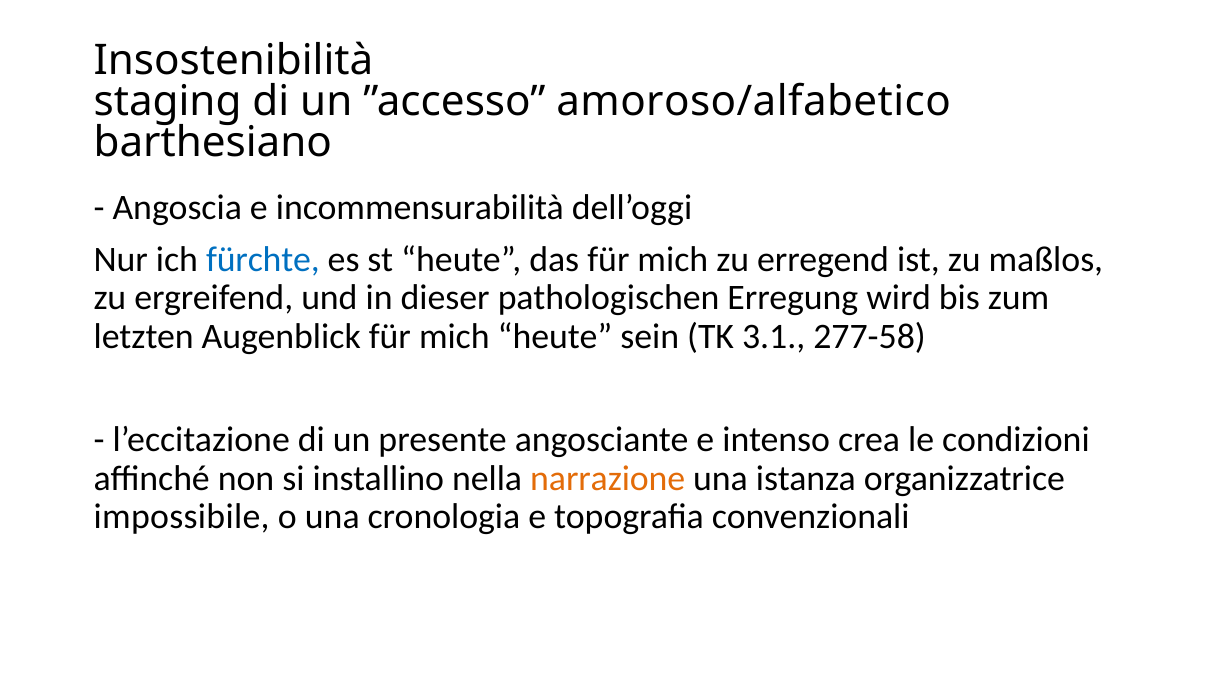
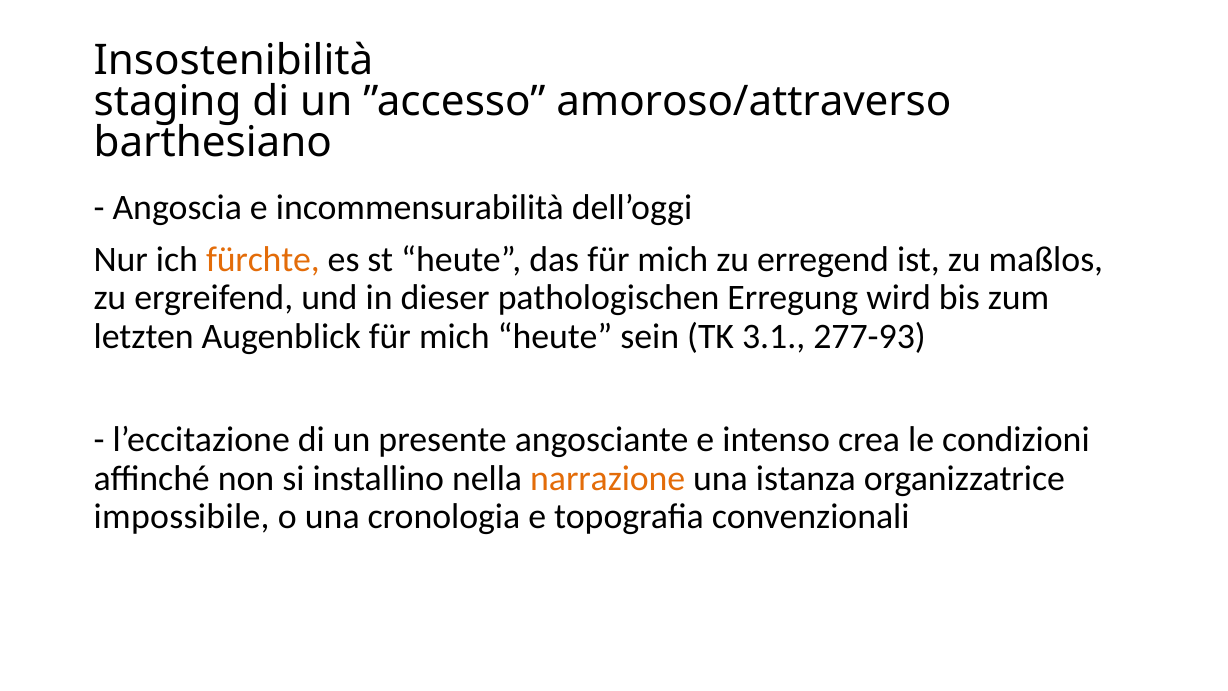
amoroso/alfabetico: amoroso/alfabetico -> amoroso/attraverso (754, 102)
fürchte colour: blue -> orange (263, 259)
277-58: 277-58 -> 277-93 (870, 336)
